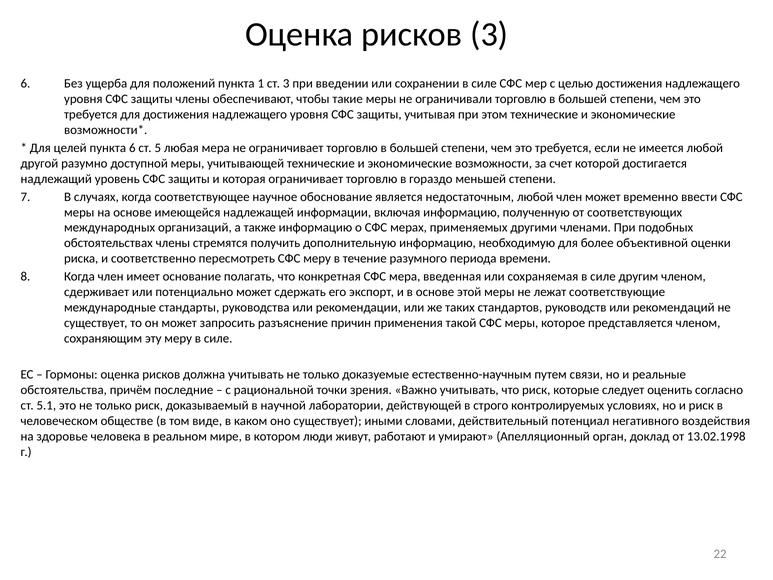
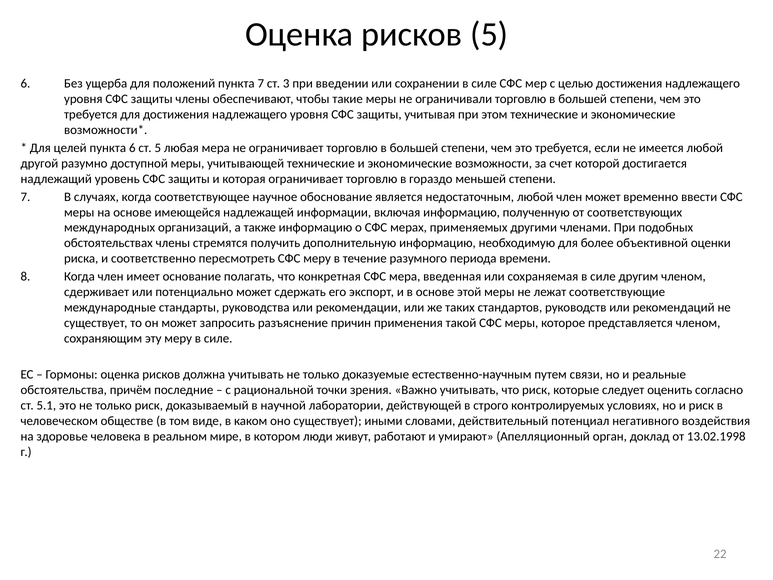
рисков 3: 3 -> 5 (489, 35)
пункта 1: 1 -> 7 (261, 83)
